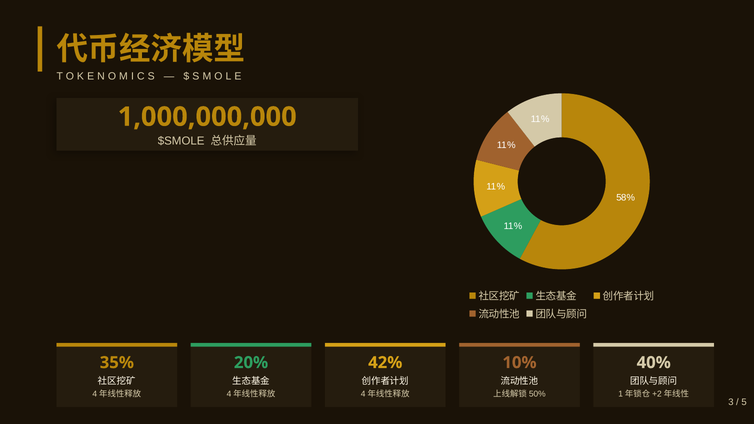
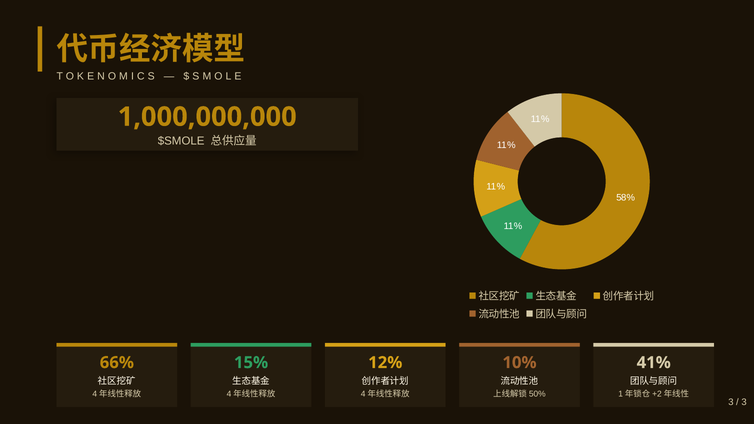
35%: 35% -> 66% (117, 363)
20%: 20% -> 15% (251, 363)
42%: 42% -> 12% (385, 363)
40%: 40% -> 41% (654, 363)
5: 5 -> 3 (744, 402)
